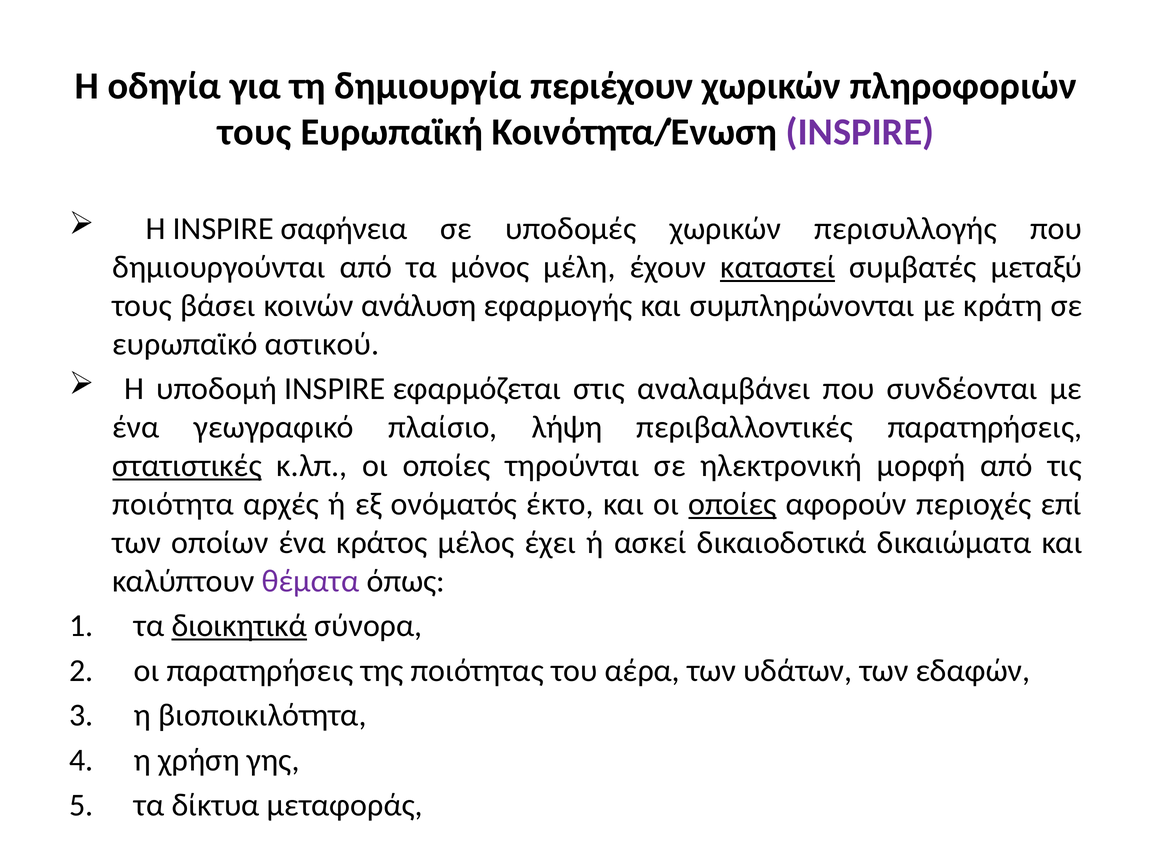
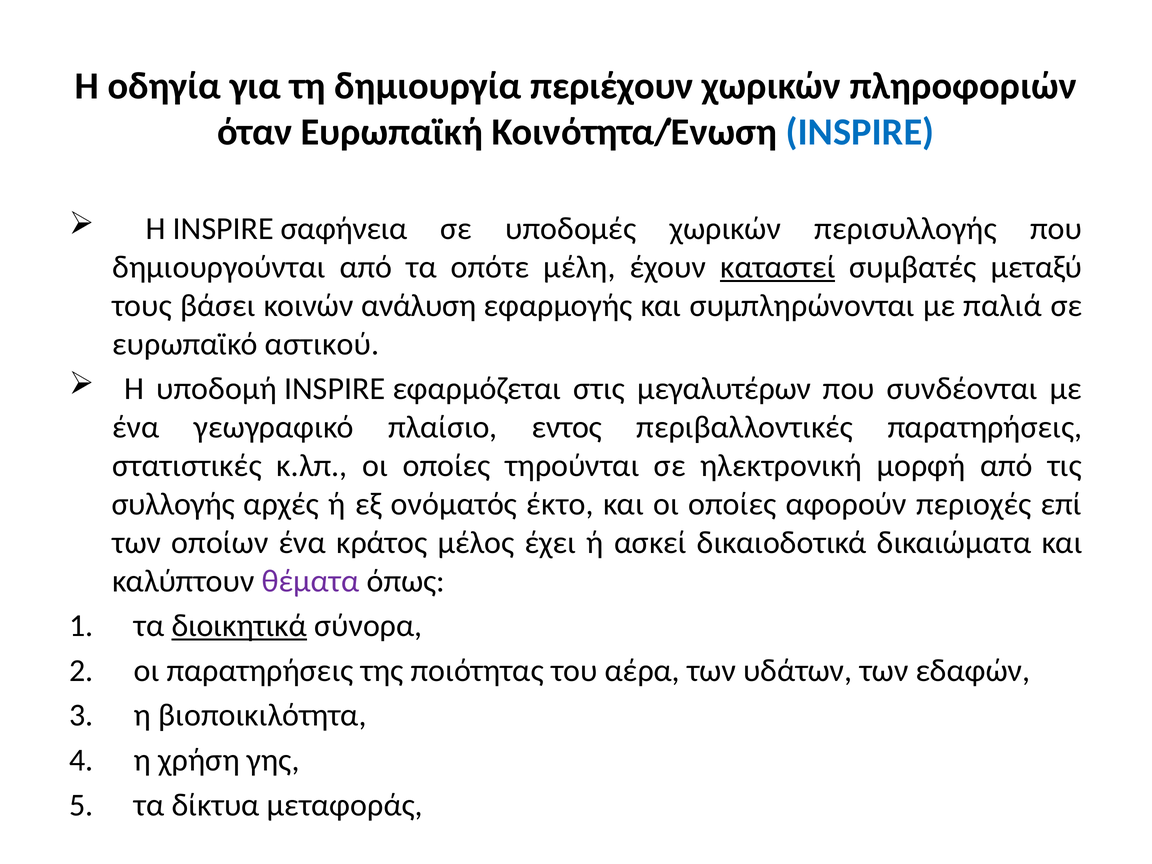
τους: τους -> όταν (255, 132)
INSPIRE colour: purple -> blue (860, 132)
μόνος: μόνος -> οπότε (490, 267)
κράτη: κράτη -> παλιά (1003, 306)
αναλαμβάνει: αναλαμβάνει -> μεγαλυτέρων (724, 389)
λήψη: λήψη -> εντος (567, 427)
στατιστικές underline: present -> none (187, 466)
ποιότητα: ποιότητα -> συλλογής (173, 504)
οποίες underline: present -> none (732, 504)
